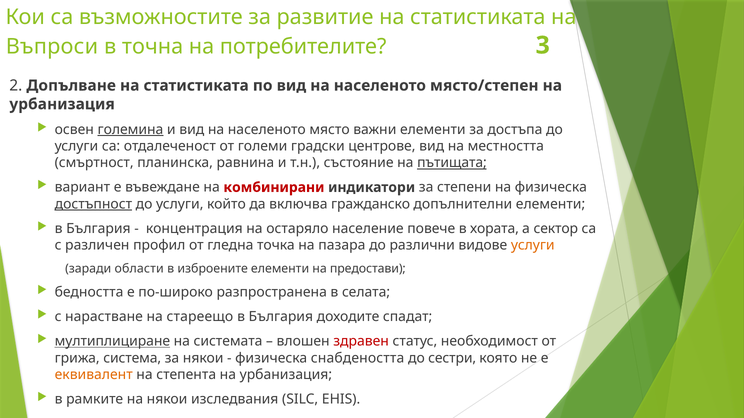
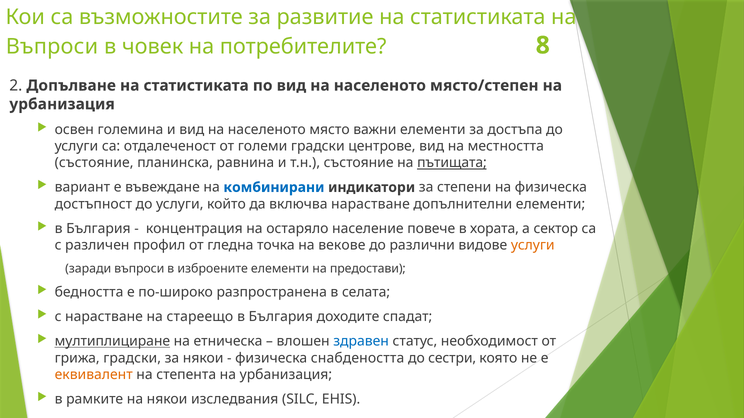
точна: точна -> човек (153, 46)
3: 3 -> 8 (543, 45)
големина underline: present -> none (130, 130)
смъртност: смъртност -> състояние (94, 163)
комбинирани colour: red -> blue (274, 188)
достъпност underline: present -> none (93, 204)
включва гражданско: гражданско -> нарастване (370, 204)
пазара: пазара -> векове (342, 246)
заради области: области -> въпроси (139, 269)
системата: системата -> етническа (228, 342)
здравен colour: red -> blue (361, 342)
грижа система: система -> градски (132, 358)
